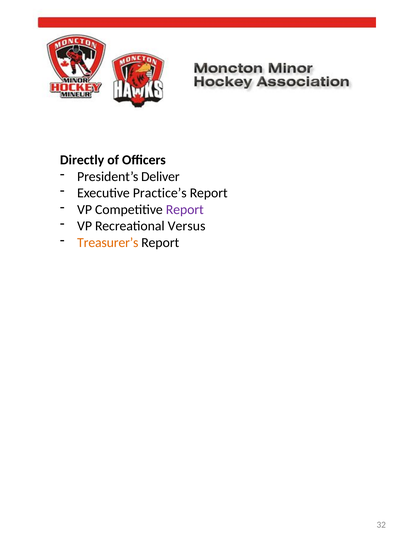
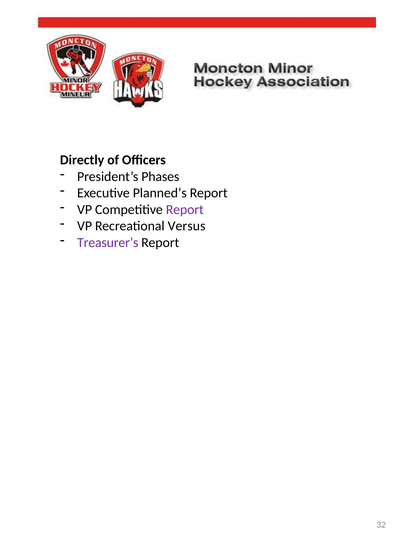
Deliver: Deliver -> Phases (160, 176)
Practice’s: Practice’s -> Planned’s (160, 193)
Treasurer’s colour: orange -> purple (108, 242)
